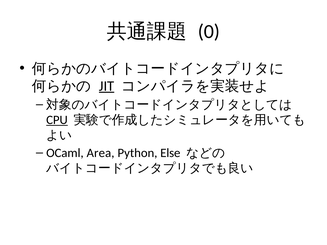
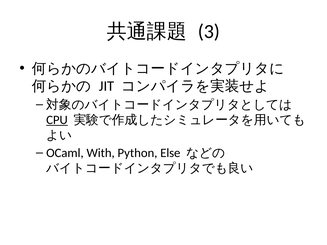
0: 0 -> 3 (209, 32)
JIT underline: present -> none (107, 86)
Area: Area -> With (101, 153)
